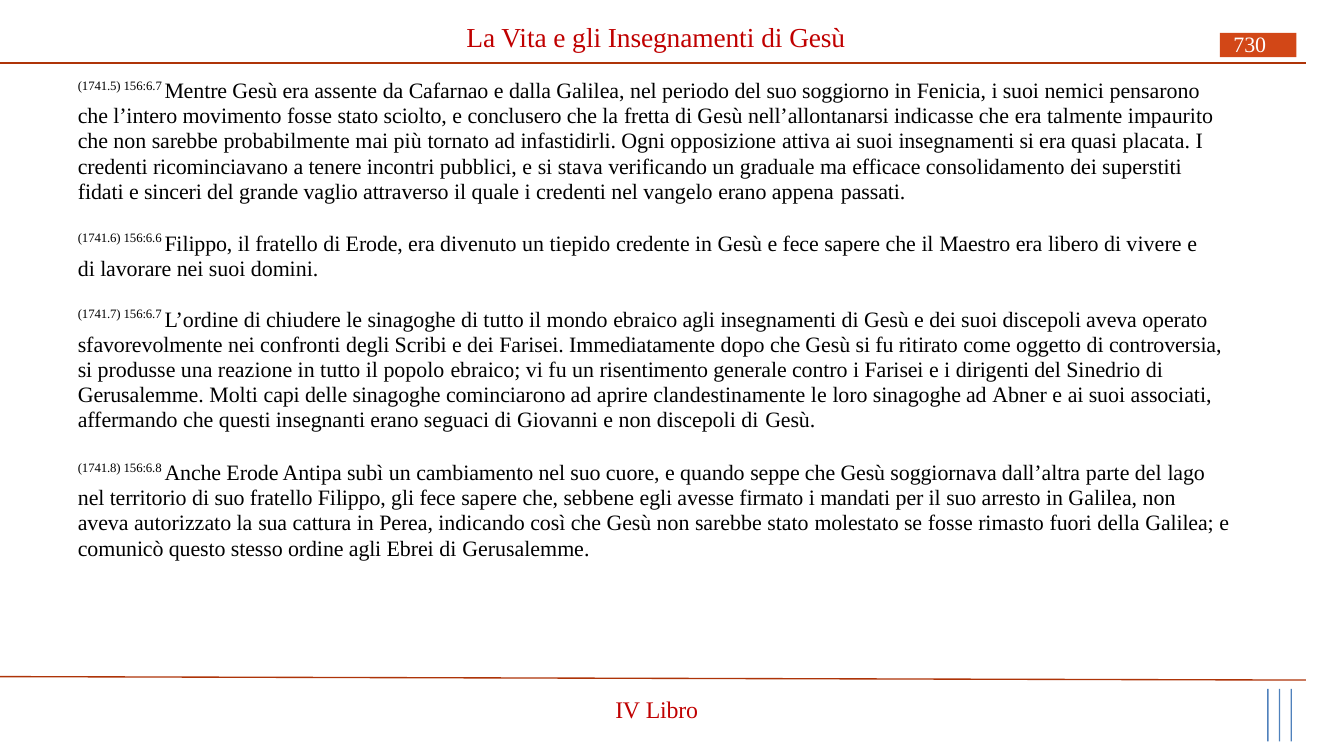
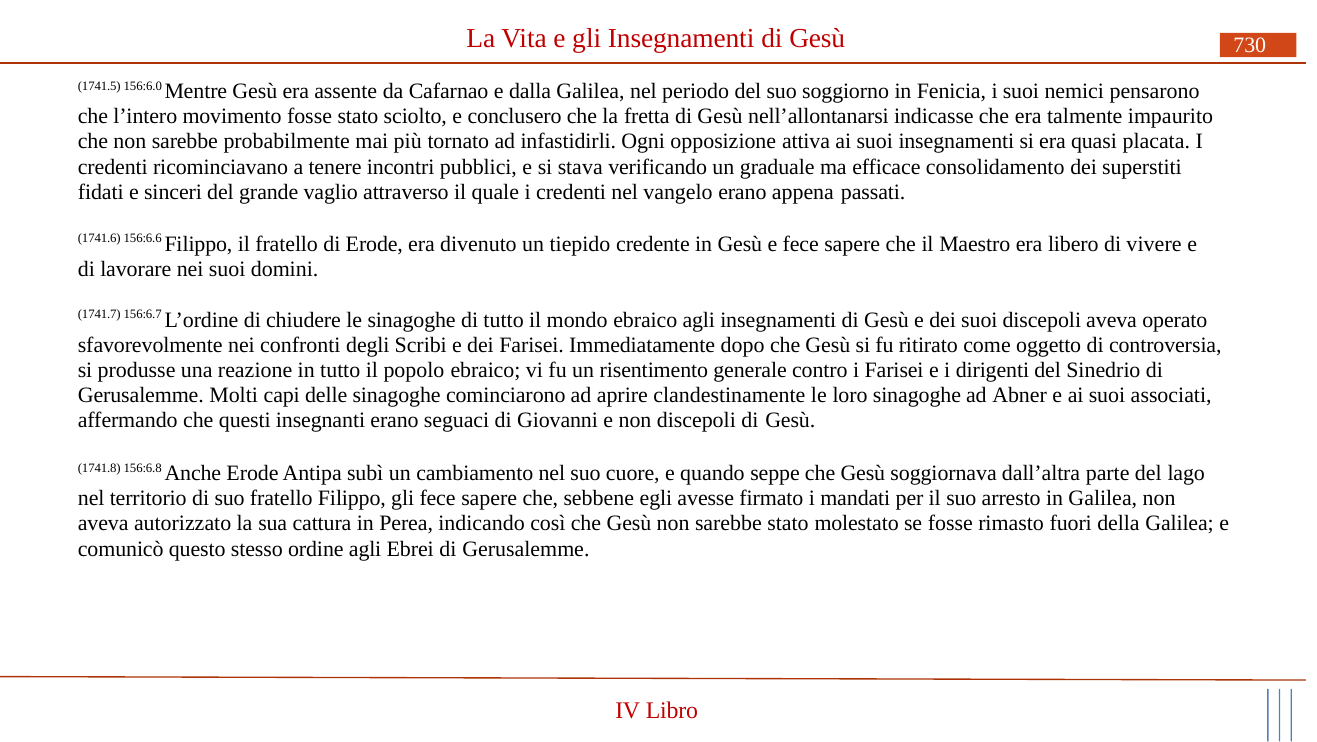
1741.5 156:6.7: 156:6.7 -> 156:6.0 (143, 86)
